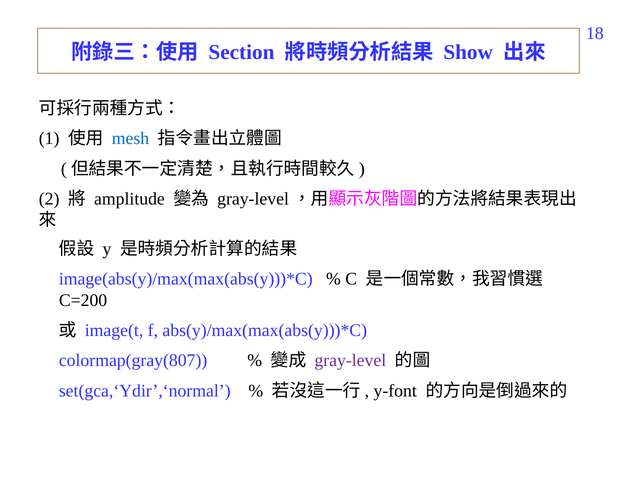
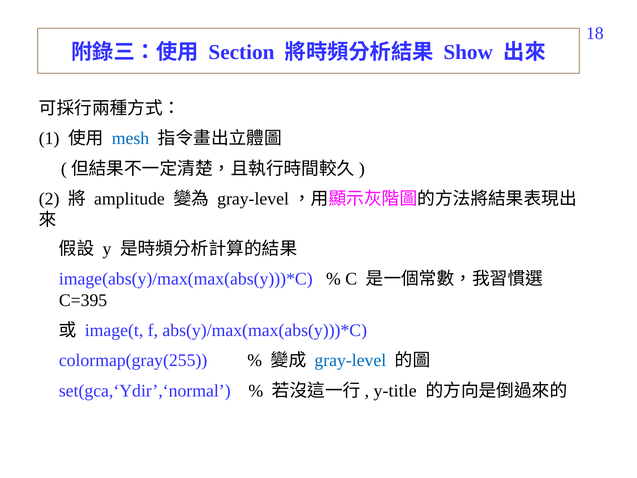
C=200: C=200 -> C=395 (83, 300)
colormap(gray(807: colormap(gray(807 -> colormap(gray(255 (133, 360)
gray-level colour: purple -> blue (350, 360)
y-font: y-font -> y-title (395, 391)
